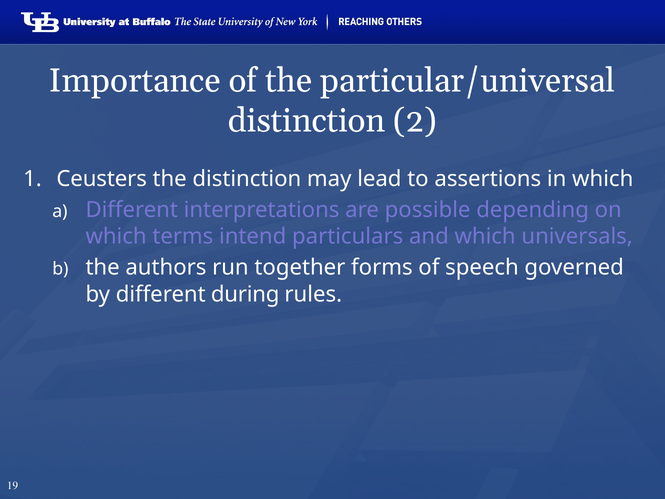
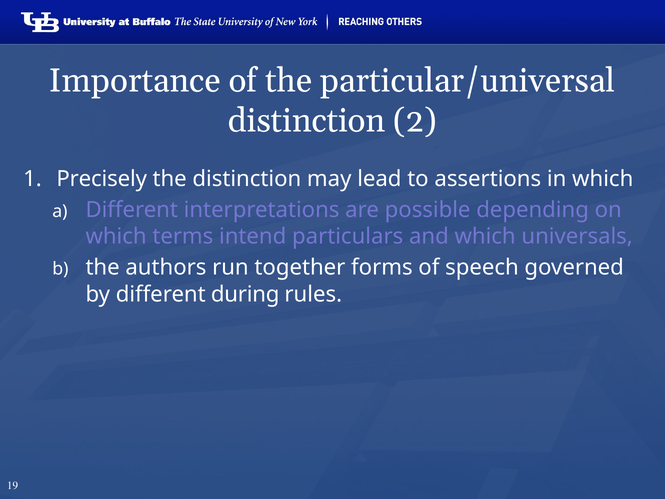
Ceusters: Ceusters -> Precisely (102, 179)
